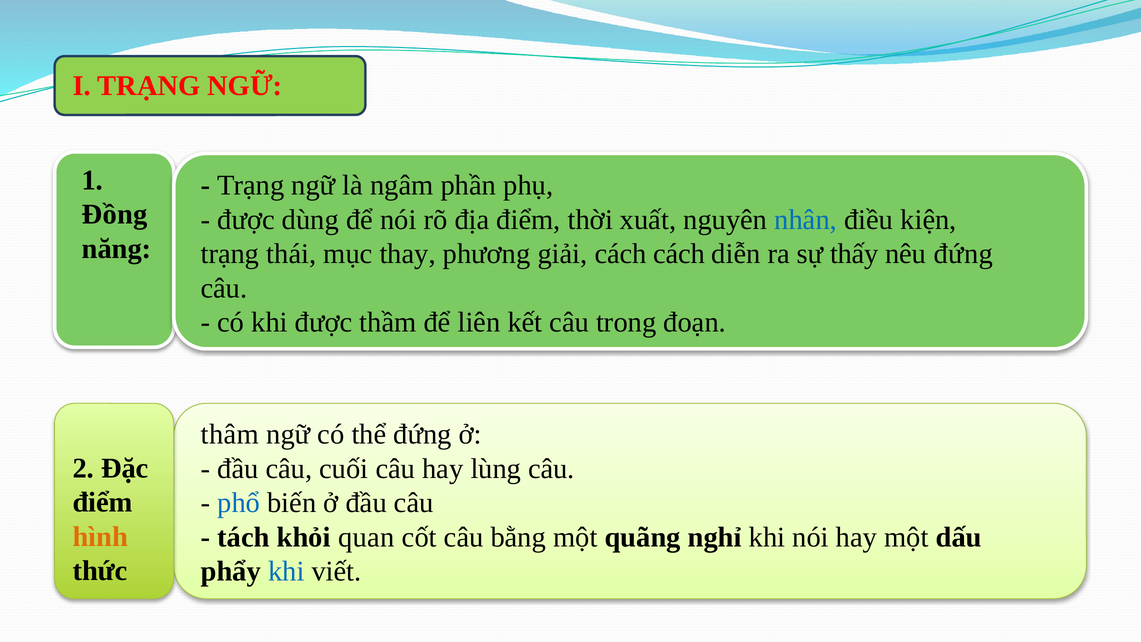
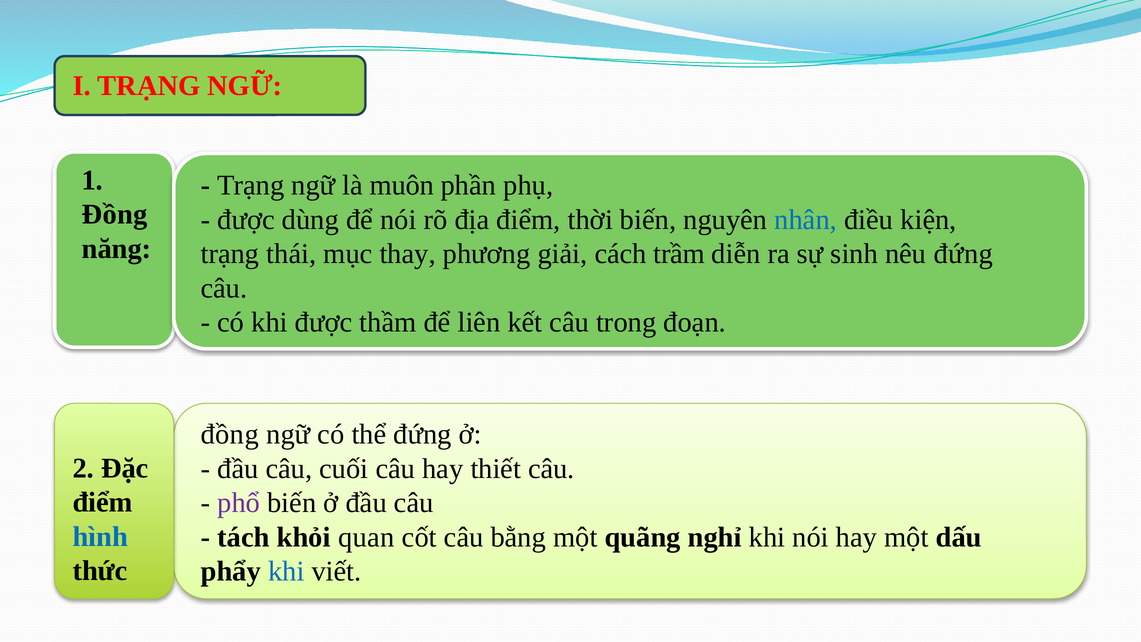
ngâm: ngâm -> muôn (402, 185)
thời xuất: xuất -> biến (648, 220)
cách cách: cách -> trầm (679, 254)
thấy: thấy -> sinh (854, 254)
thâm: thâm -> đồng (230, 434)
lùng: lùng -> thiết (496, 469)
phổ colour: blue -> purple (239, 503)
hình colour: orange -> blue (100, 537)
